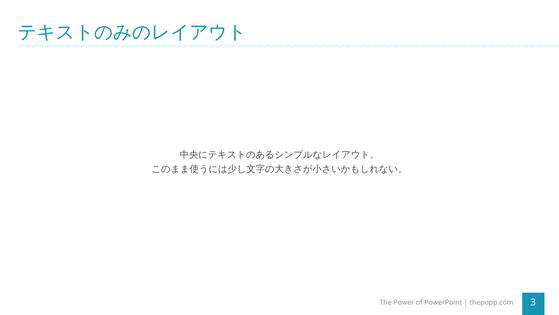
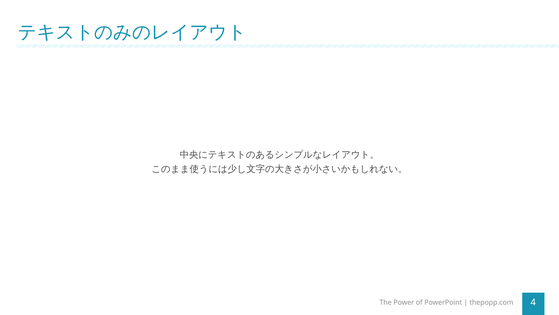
3: 3 -> 4 (533, 302)
